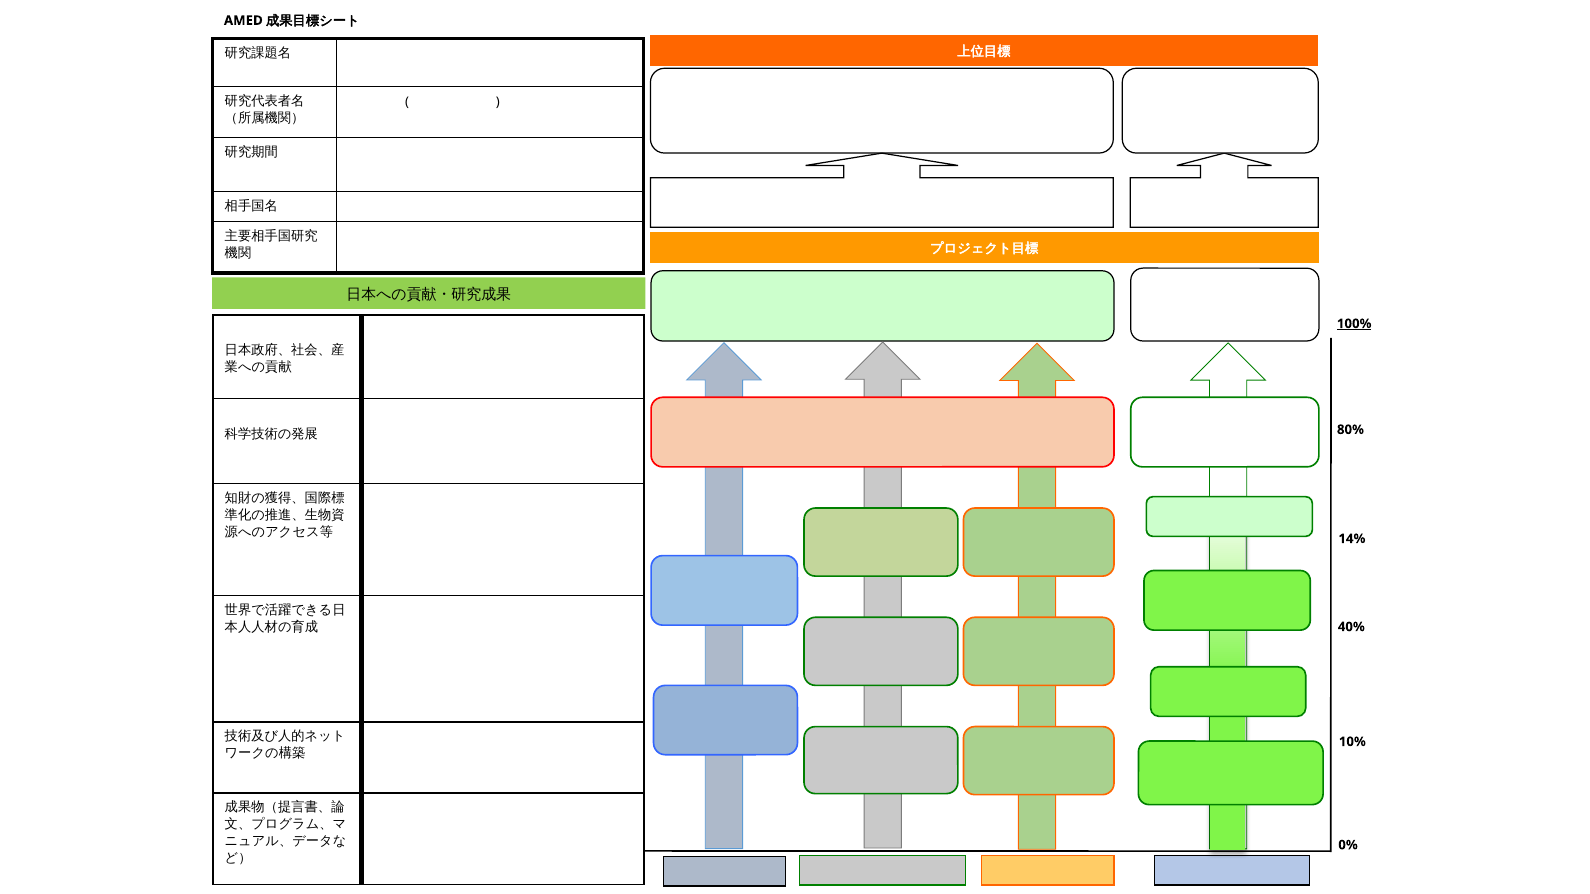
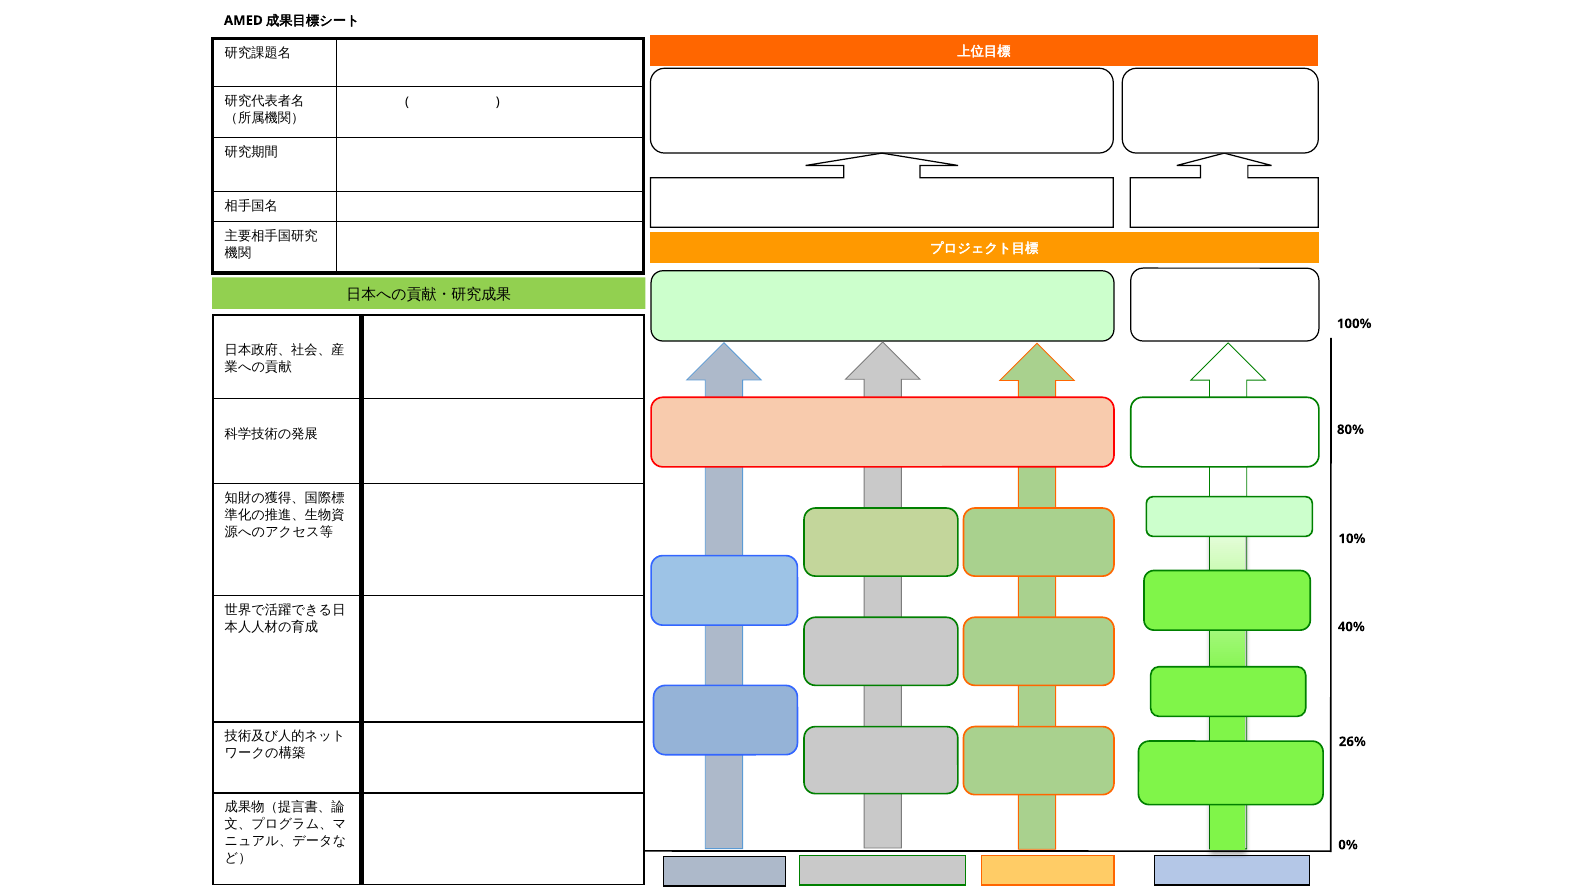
100% underline: present -> none (1354, 324)
14%: 14% -> 10% (1352, 539)
10%: 10% -> 26% (1352, 742)
